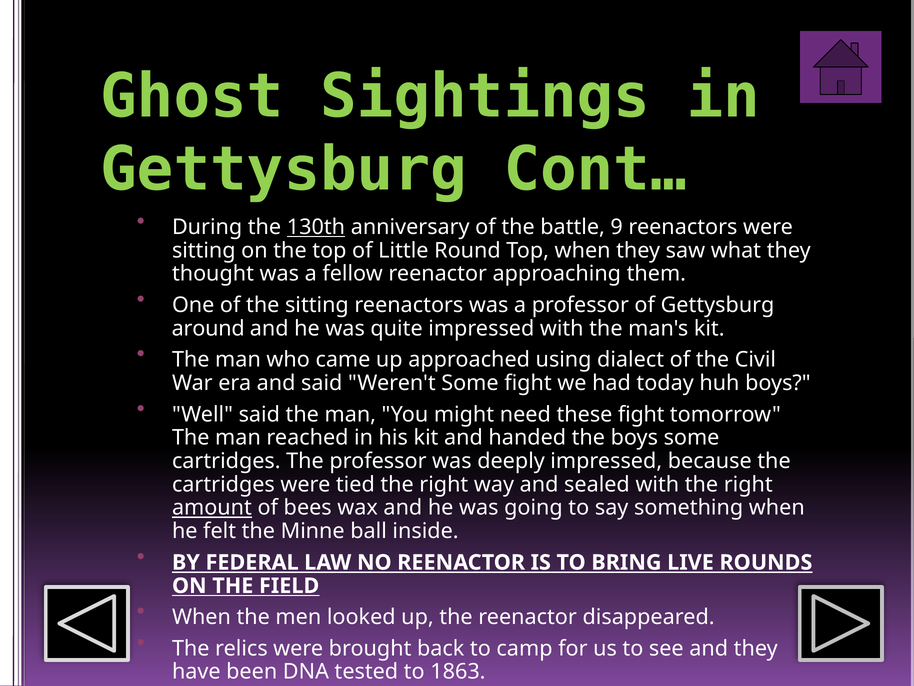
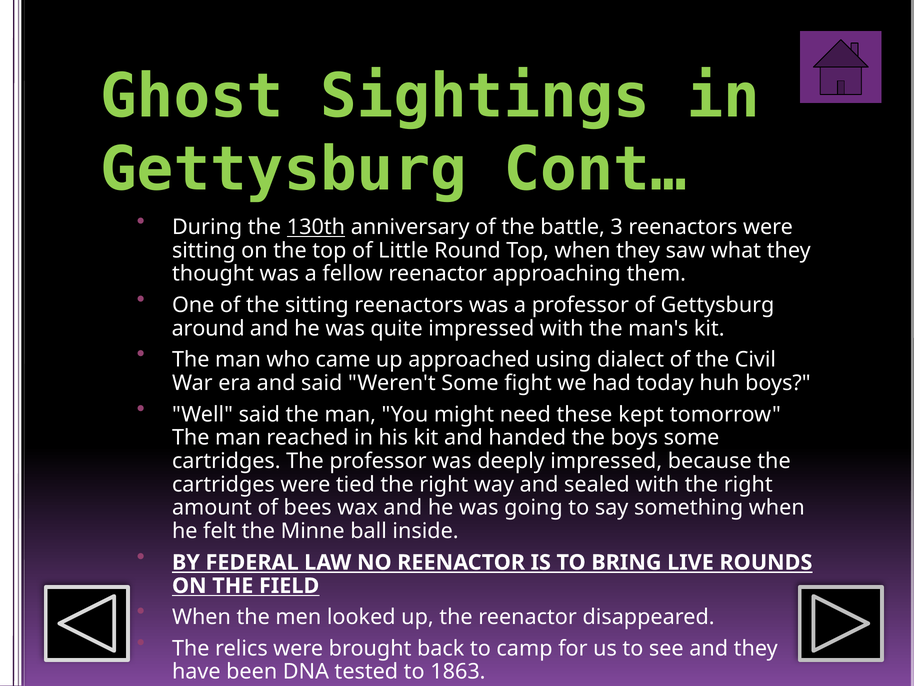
9: 9 -> 3 (617, 227)
these fight: fight -> kept (641, 414)
amount underline: present -> none (212, 507)
